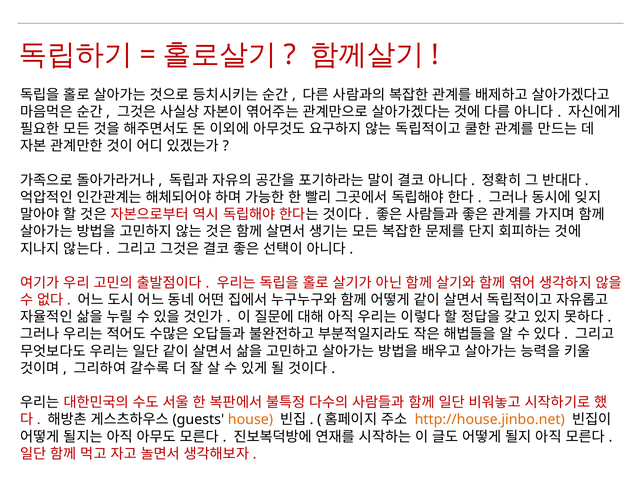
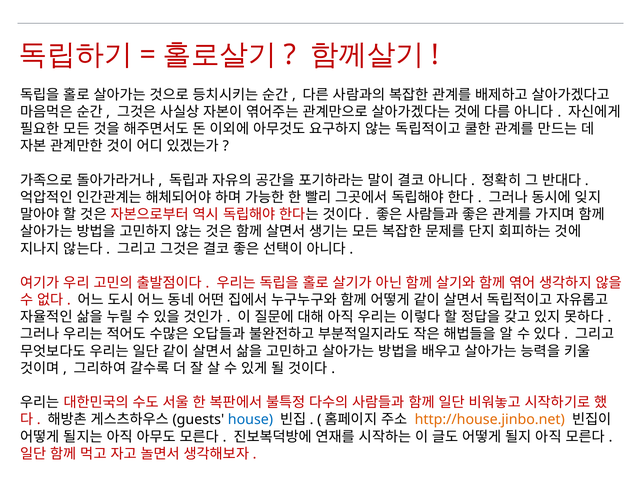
house colour: orange -> blue (250, 420)
